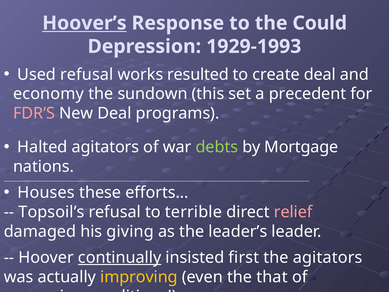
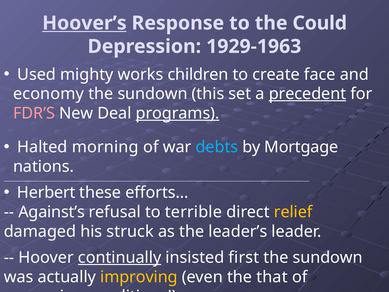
1929-1993: 1929-1993 -> 1929-1963 (254, 46)
Used refusal: refusal -> mighty (87, 74)
resulted: resulted -> children (198, 74)
create deal: deal -> face (320, 74)
precedent underline: none -> present (307, 94)
programs underline: none -> present (178, 113)
Halted agitators: agitators -> morning (105, 147)
debts colour: light green -> light blue (217, 147)
Houses: Houses -> Herbert (46, 192)
Topsoil’s: Topsoil’s -> Against’s (52, 212)
relief colour: pink -> yellow (293, 212)
giving: giving -> struck (130, 231)
agitators: agitators -> sundown (328, 257)
